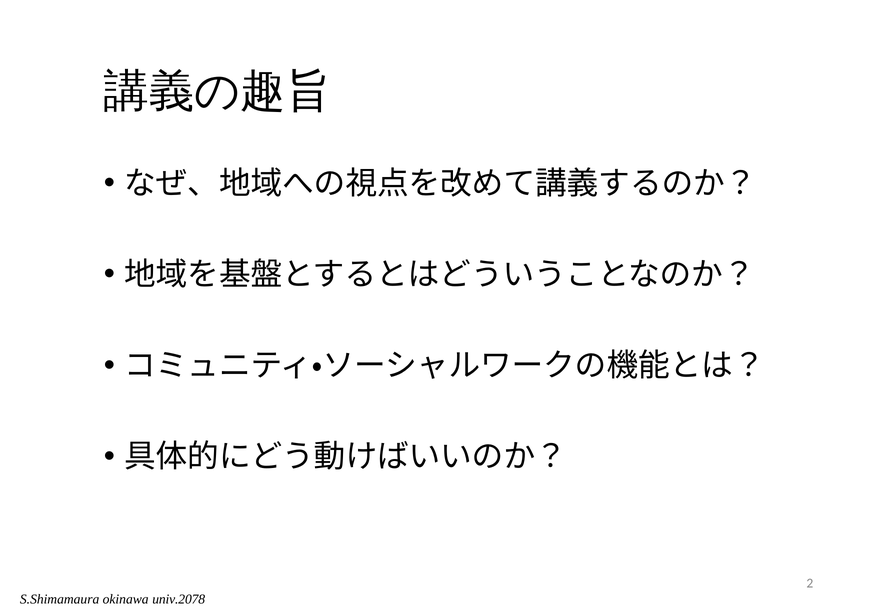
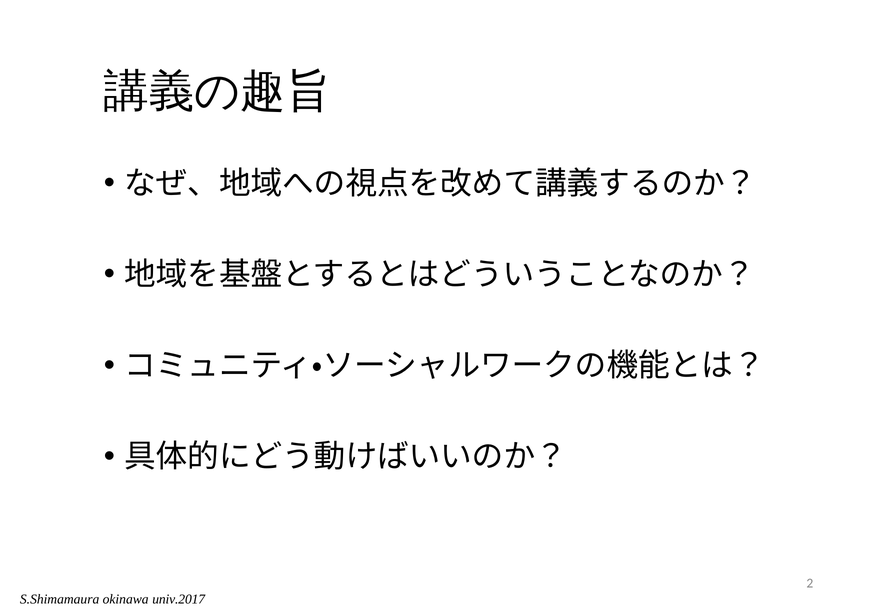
univ.2078: univ.2078 -> univ.2017 (179, 599)
